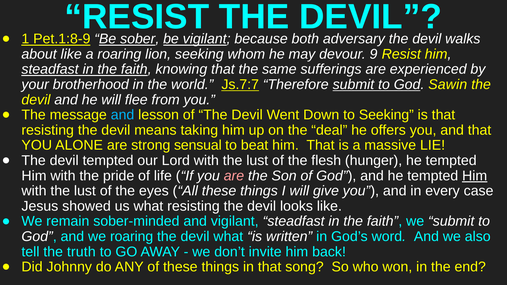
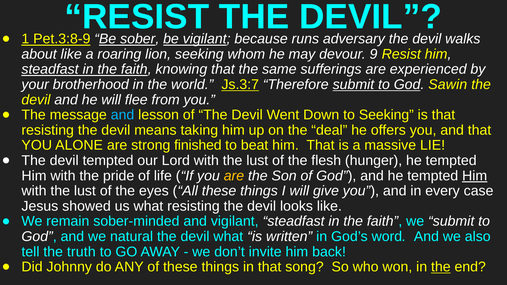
Pet.1:8-9: Pet.1:8-9 -> Pet.3:8-9 (62, 39)
both: both -> runs (305, 39)
Js.7:7: Js.7:7 -> Js.3:7 (240, 85)
sensual: sensual -> finished (198, 145)
are colour: pink -> yellow (234, 176)
we roaring: roaring -> natural (132, 237)
the underline: none -> present (441, 267)
